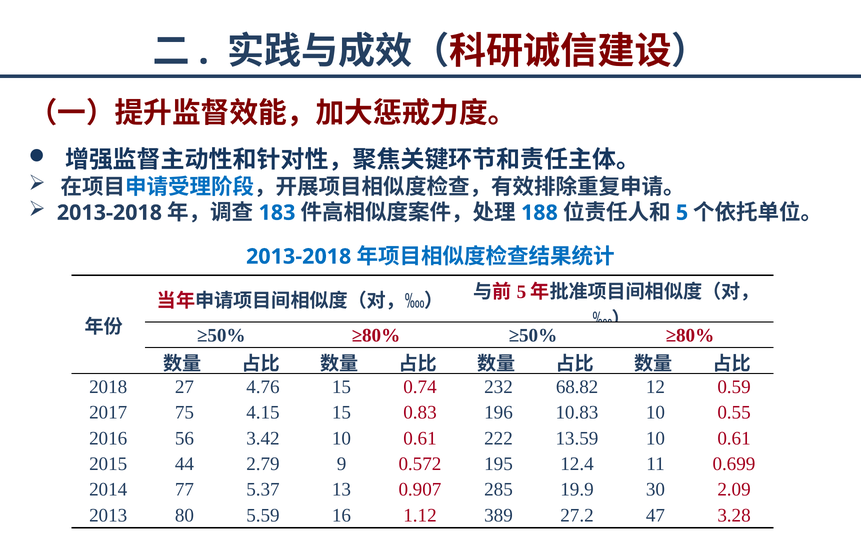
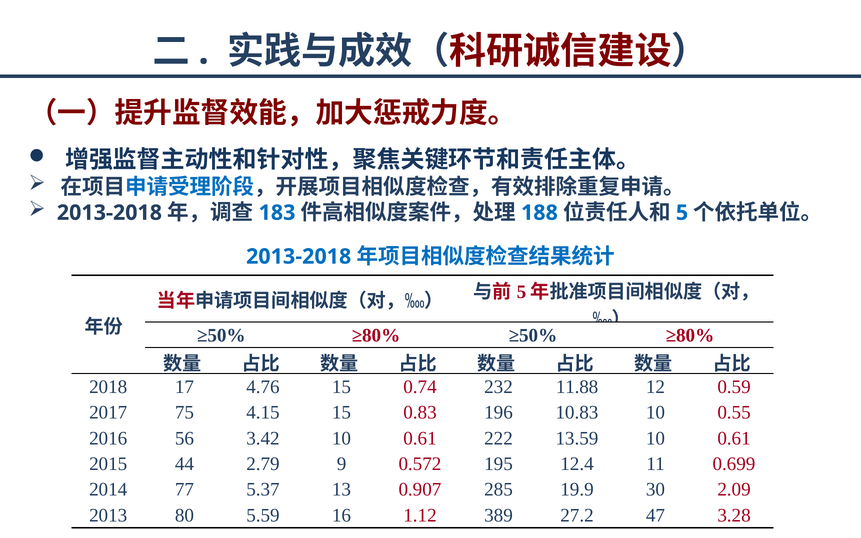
27: 27 -> 17 (184, 387)
68.82: 68.82 -> 11.88 (577, 387)
